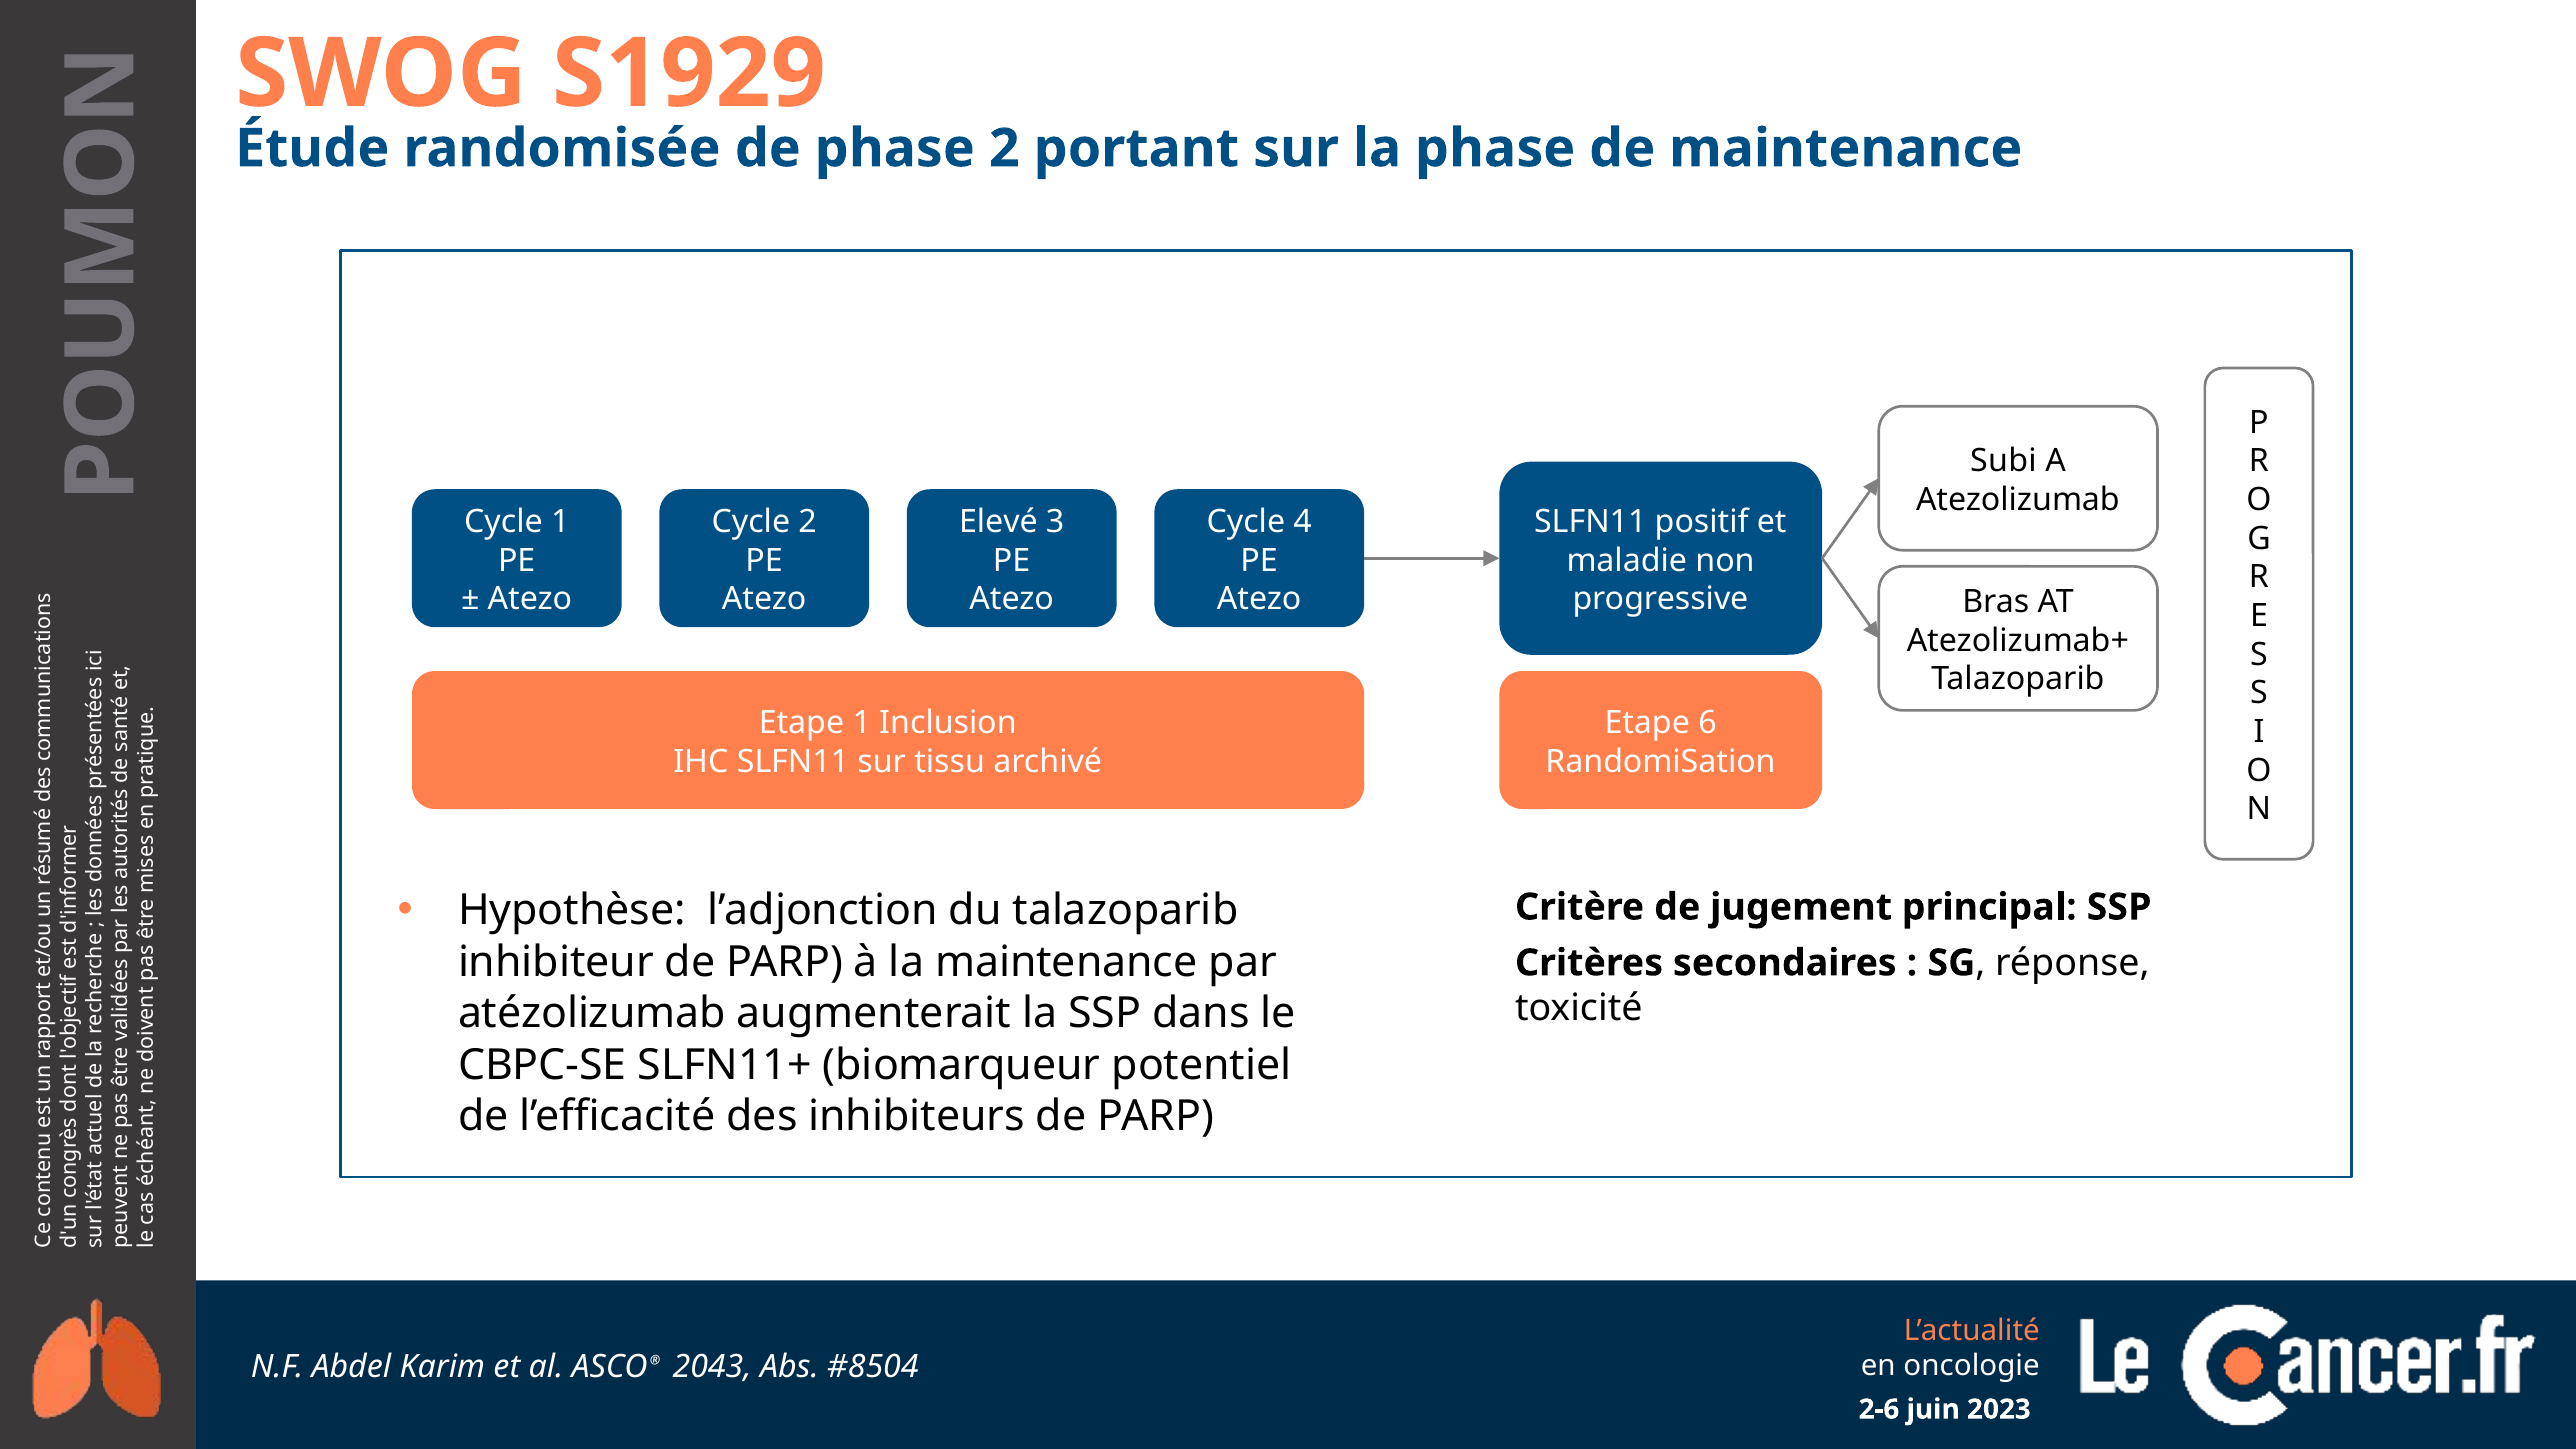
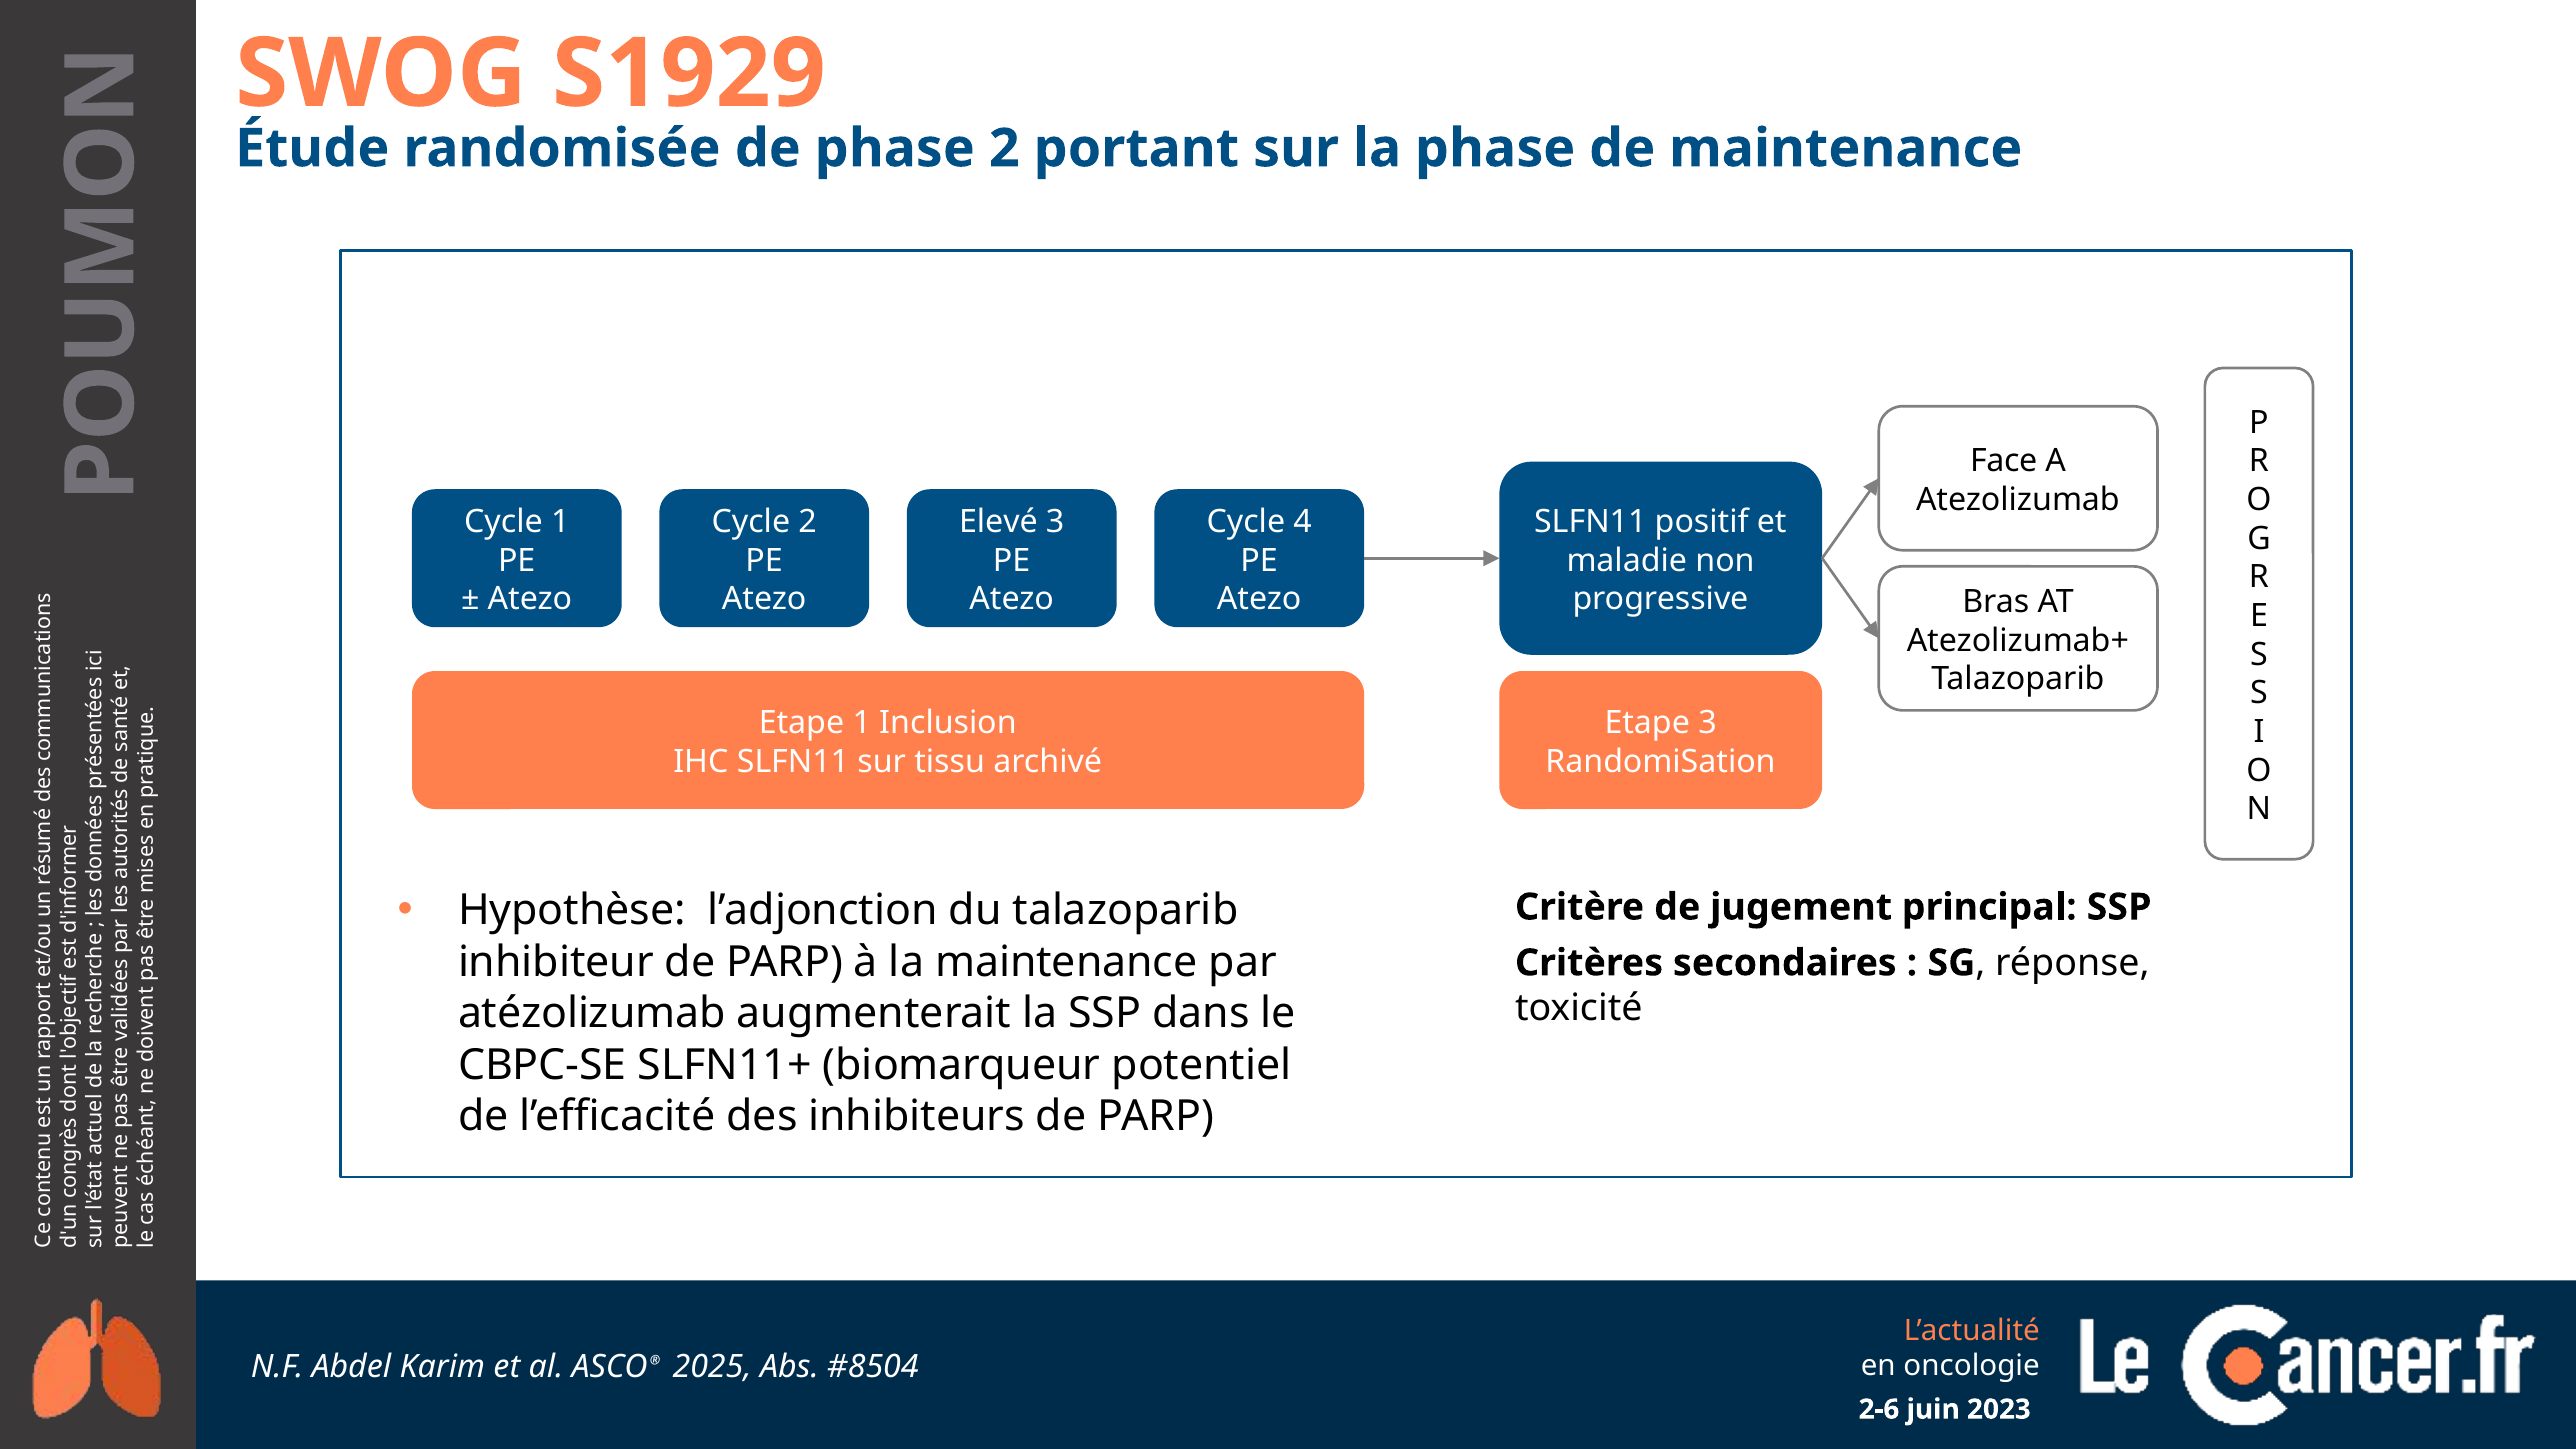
Subi: Subi -> Face (2004, 461)
Etape 6: 6 -> 3 (1707, 723)
2043: 2043 -> 2025 (712, 1367)
